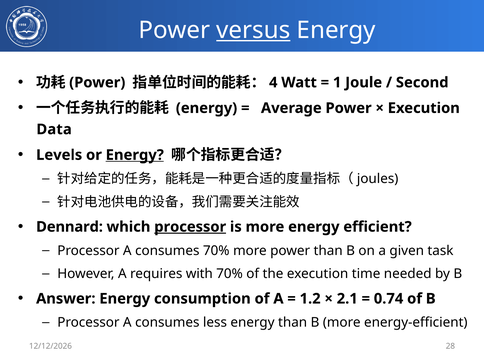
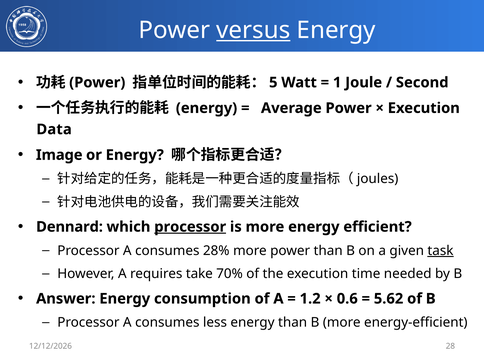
4: 4 -> 5 (273, 82)
Levels: Levels -> Image (59, 155)
Energy underline: present -> none (135, 155)
consumes 70%: 70% -> 28% (216, 251)
task underline: none -> present (440, 251)
with: with -> take (199, 274)
2.1: 2.1 -> 0.6 (347, 299)
0.74: 0.74 -> 5.62 (389, 299)
